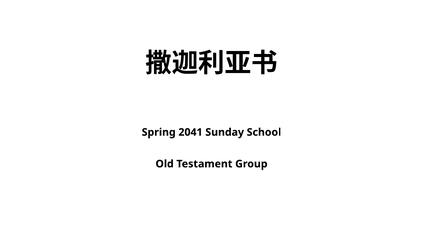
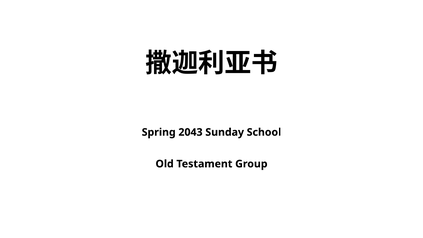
2041: 2041 -> 2043 (191, 132)
